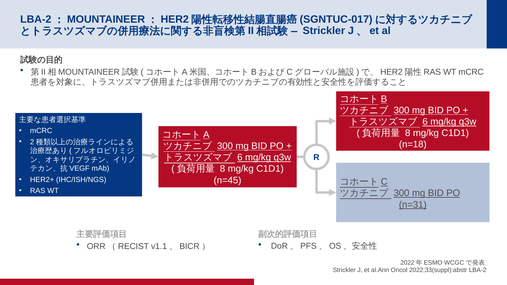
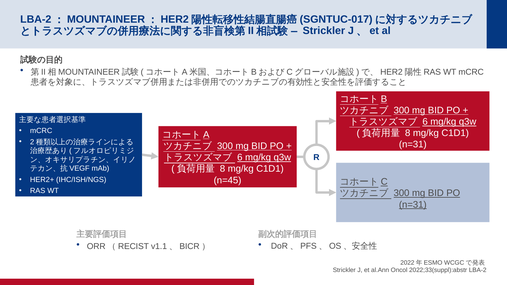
n=18: n=18 -> n=31 (413, 145)
